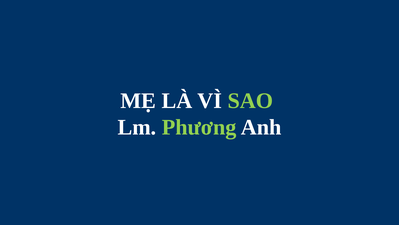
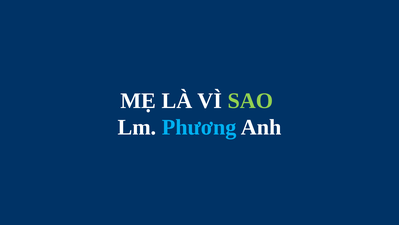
Phương colour: light green -> light blue (199, 127)
